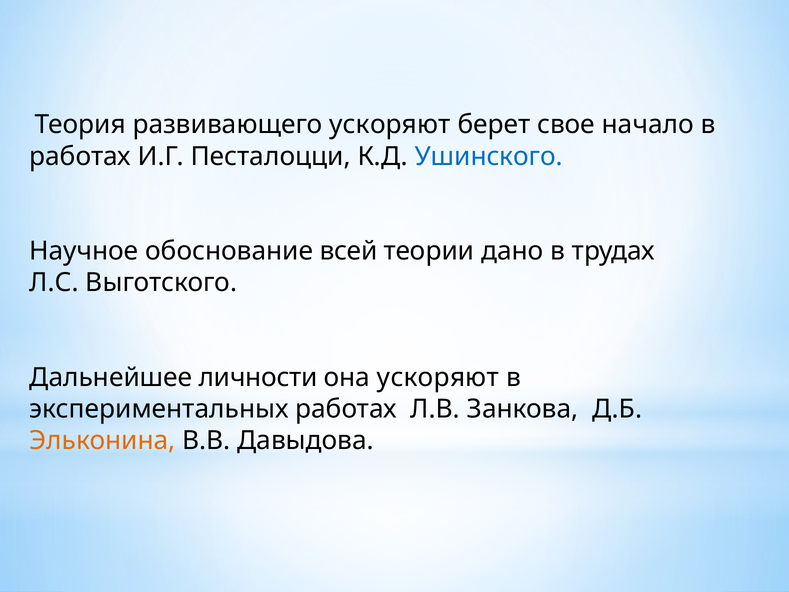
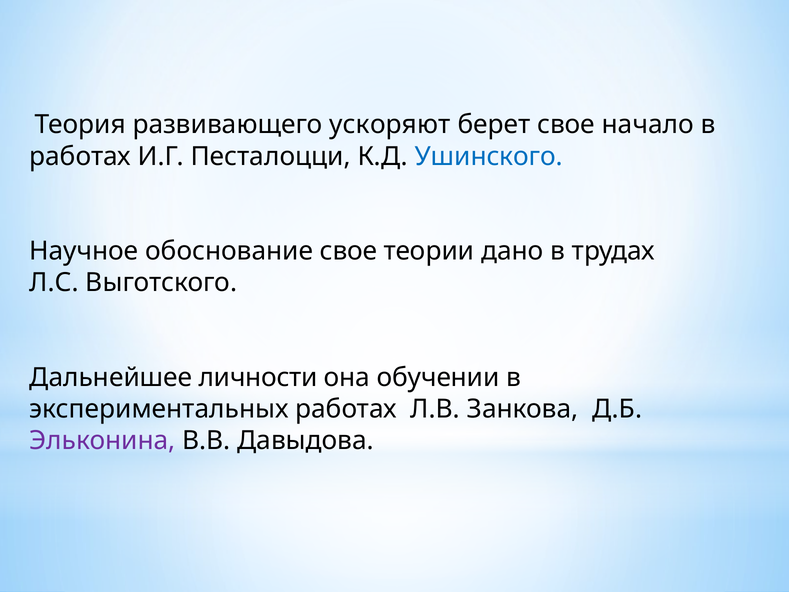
обоснование всей: всей -> свое (349, 251)
она ускоряют: ускоряют -> обучении (438, 377)
Эльконина colour: orange -> purple (102, 440)
